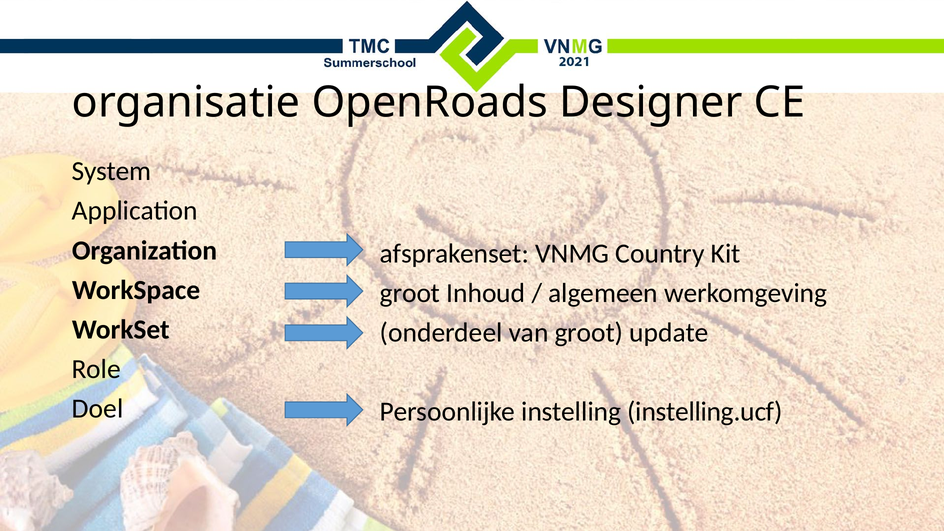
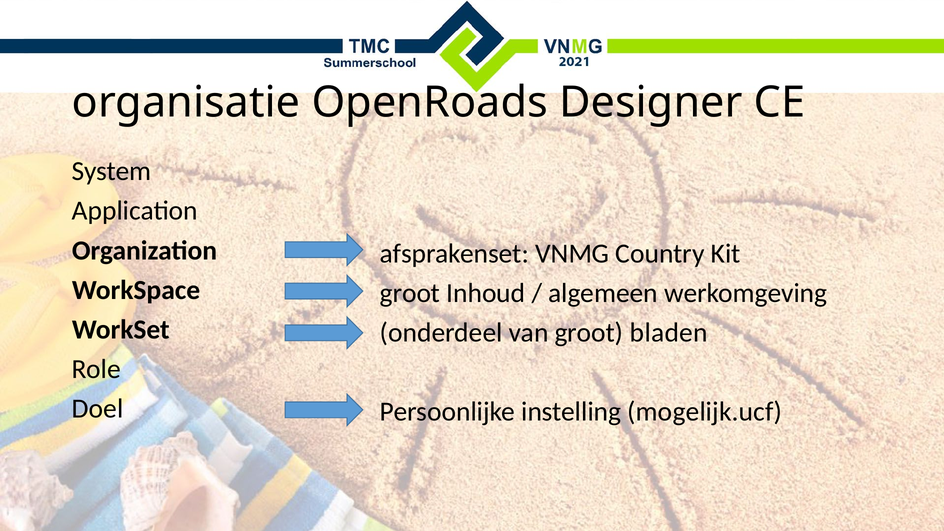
update: update -> bladen (669, 333)
instelling.ucf: instelling.ucf -> mogelijk.ucf (705, 412)
